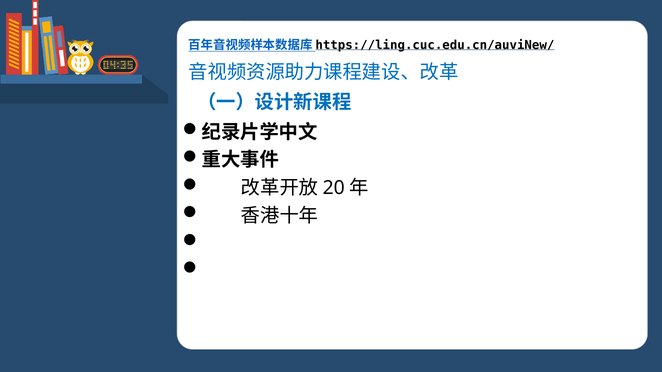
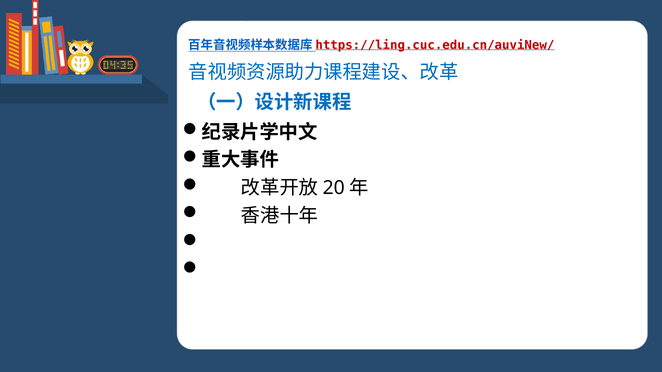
https://ling.cuc.edu.cn/auviNew/ colour: black -> red (435, 45)
